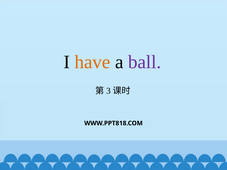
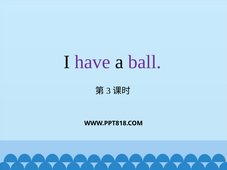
have colour: orange -> purple (92, 62)
